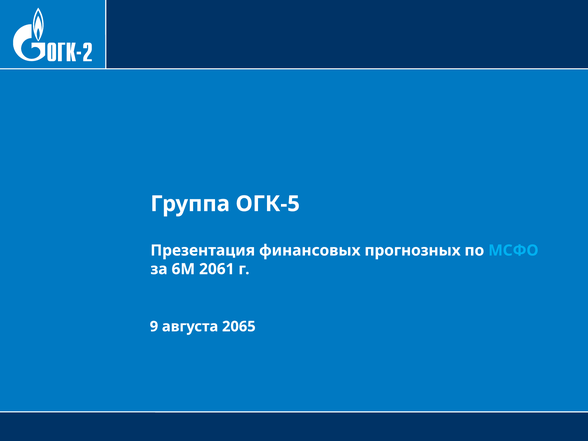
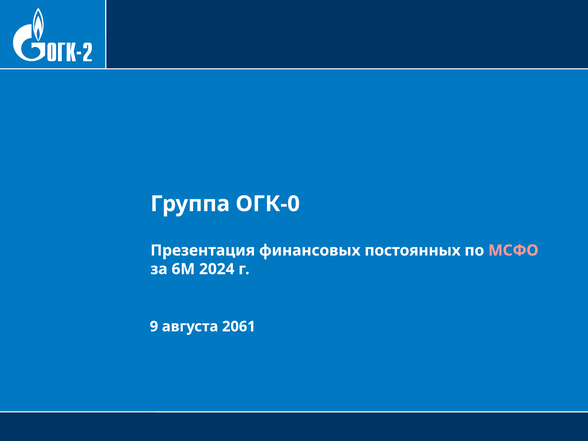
ОГК-5: ОГК-5 -> ОГК-0 (268, 204)
прогнозных: прогнозных -> постоянных (413, 250)
МСФО colour: light blue -> pink (513, 250)
2061: 2061 -> 2024 (217, 269)
2065: 2065 -> 2061 (239, 327)
